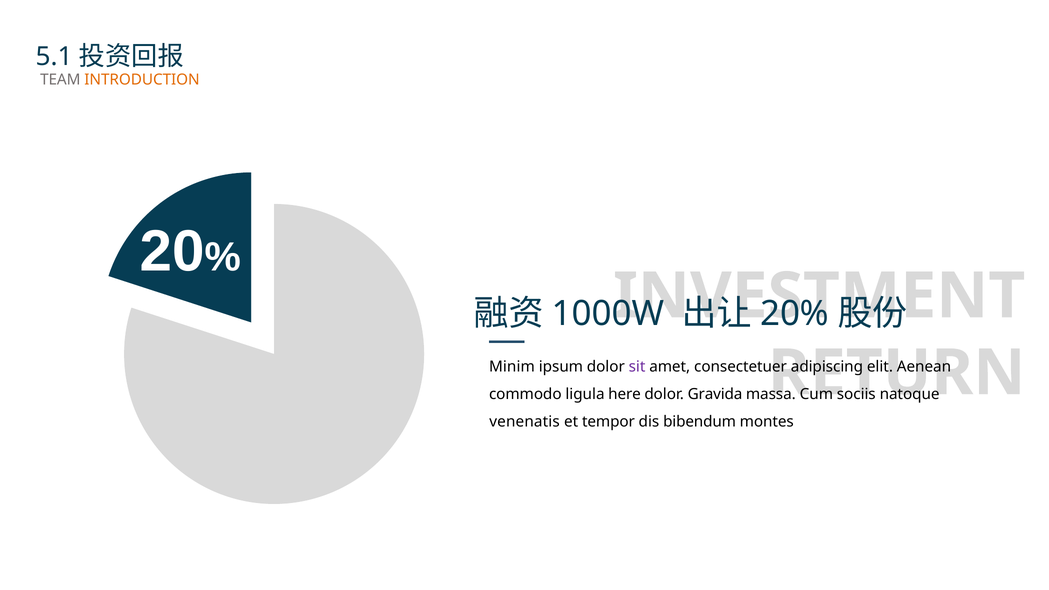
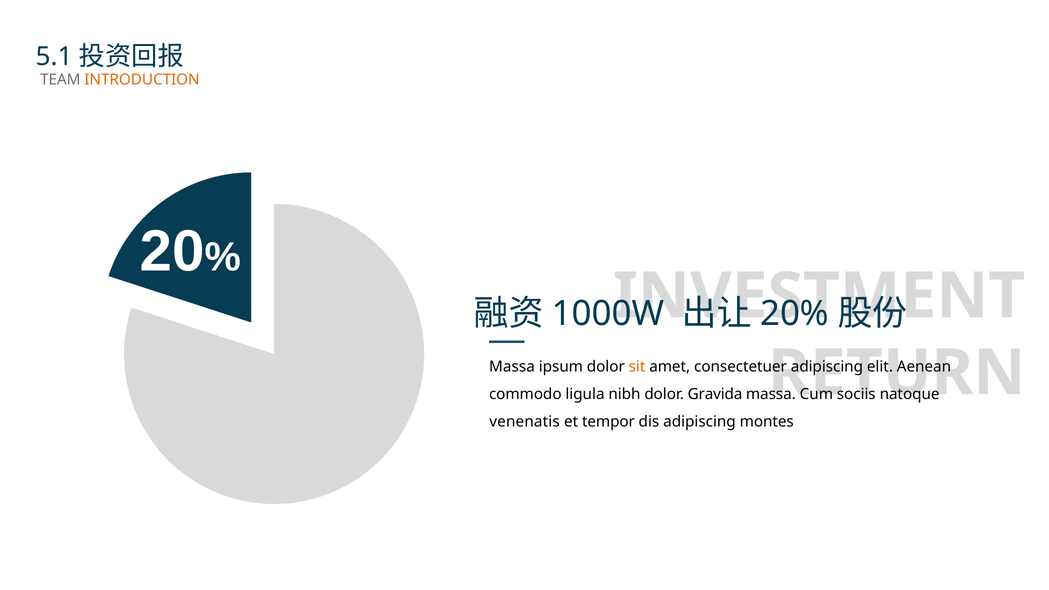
Minim: Minim -> Massa (512, 367)
sit colour: purple -> orange (637, 367)
here: here -> nibh (624, 394)
dis bibendum: bibendum -> adipiscing (699, 422)
